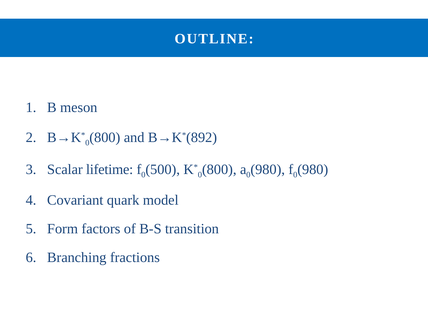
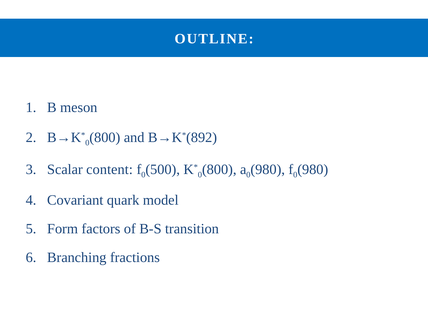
lifetime: lifetime -> content (110, 169)
